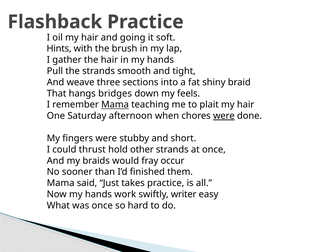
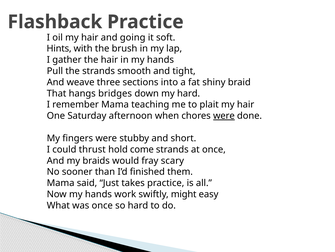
my feels: feels -> hard (189, 93)
Mama underline: present -> none (115, 104)
other: other -> come (142, 149)
occur: occur -> scary (172, 160)
writer: writer -> might (184, 194)
